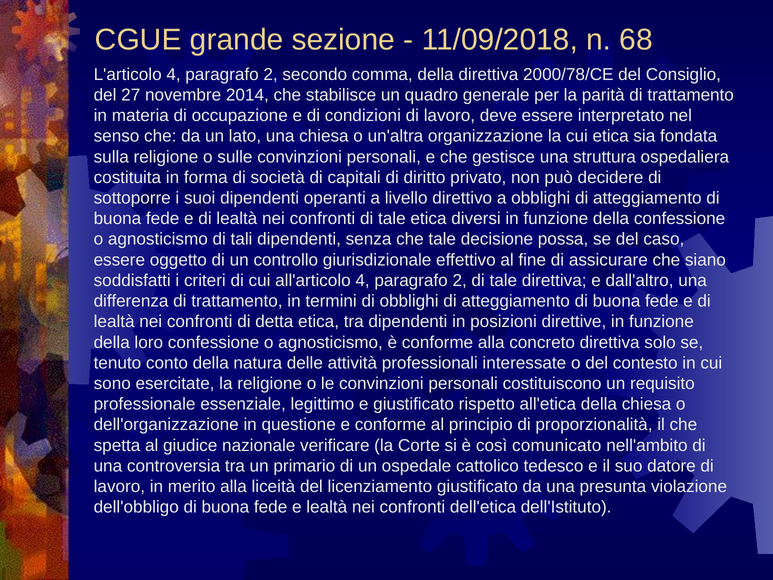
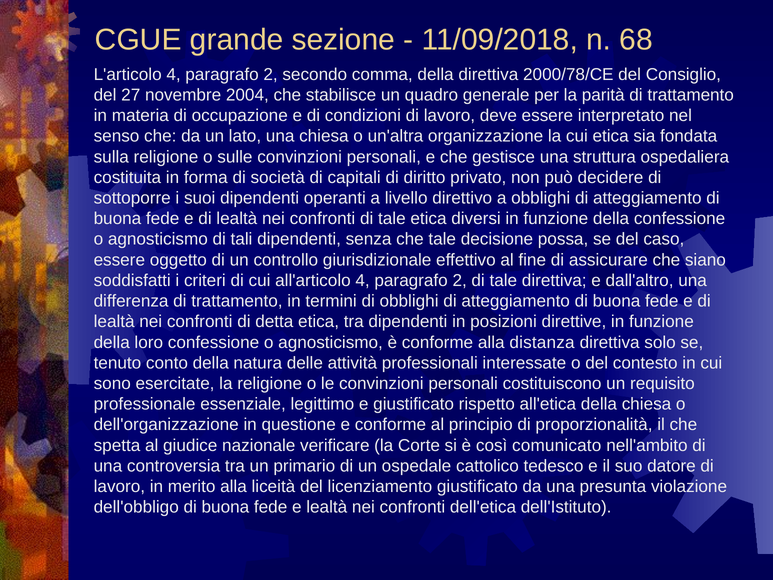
2014: 2014 -> 2004 (247, 95)
concreto: concreto -> distanza (542, 342)
